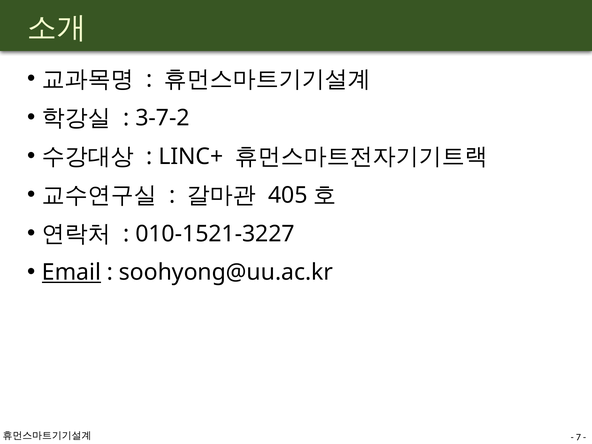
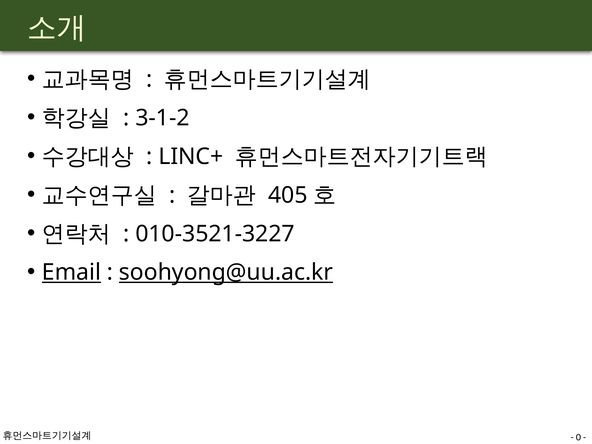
3-7-2: 3-7-2 -> 3-1-2 (162, 118)
010-1521-3227: 010-1521-3227 -> 010-3521-3227 (215, 234)
soohyong@uu.ac.kr underline: none -> present (226, 272)
7: 7 -> 0 (578, 437)
